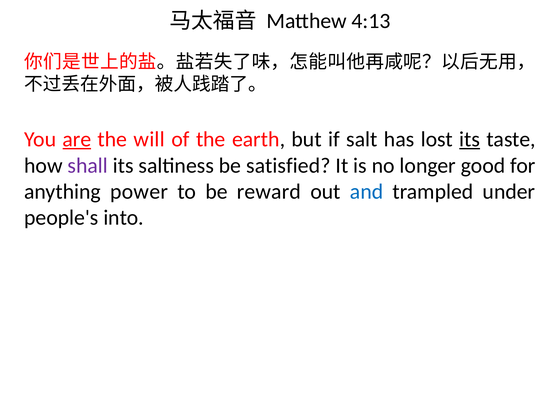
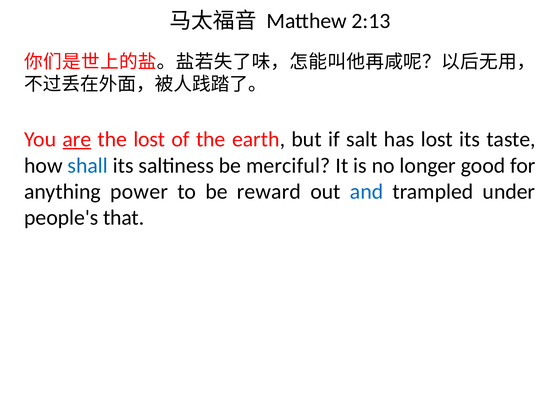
4:13: 4:13 -> 2:13 (371, 21)
the will: will -> lost (149, 139)
its underline: present -> none (470, 139)
shall colour: purple -> blue (88, 166)
satisfied: satisfied -> merciful (288, 166)
into: into -> that (124, 218)
